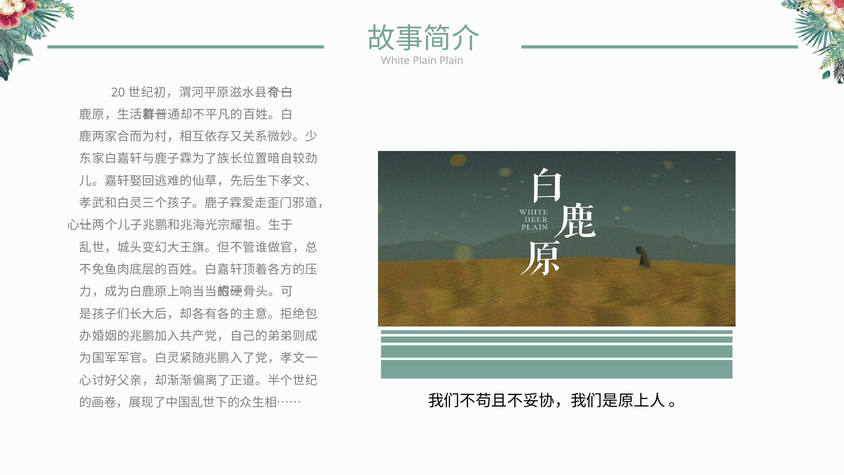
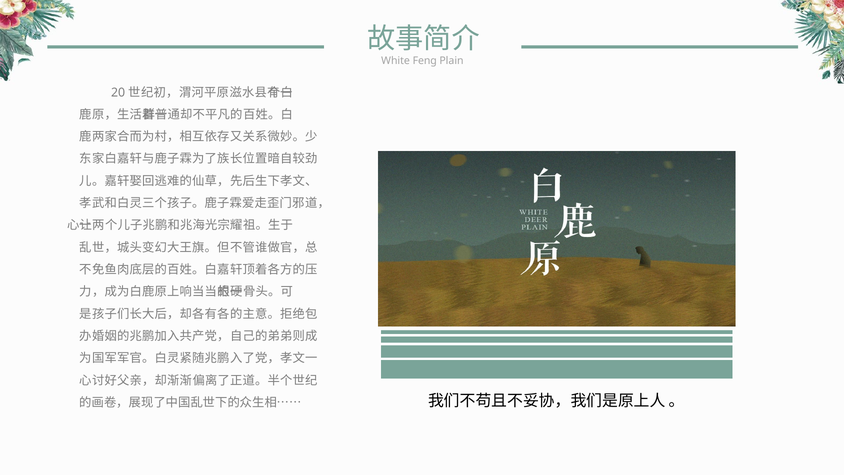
White Plain: Plain -> Feng (425, 61)
